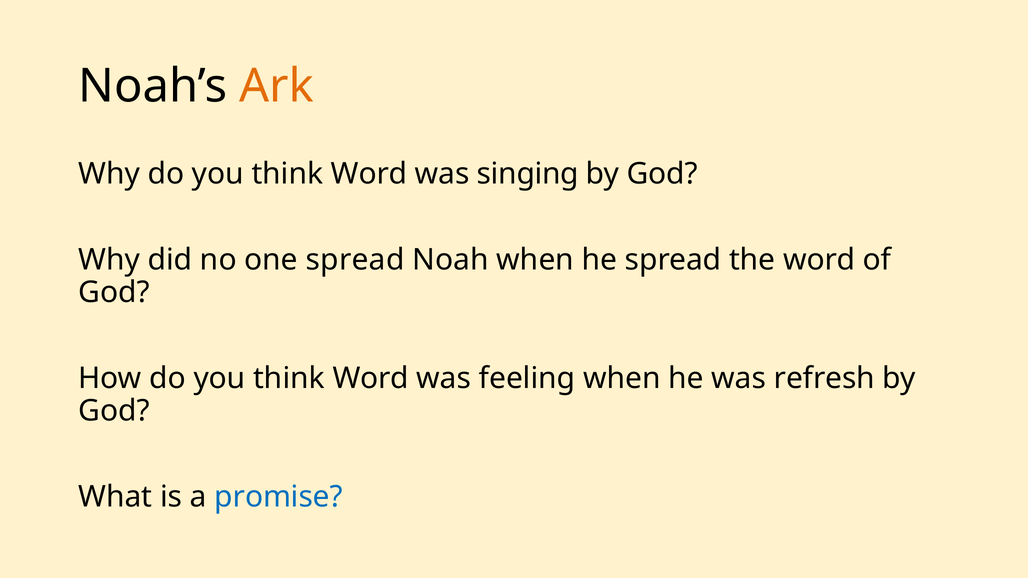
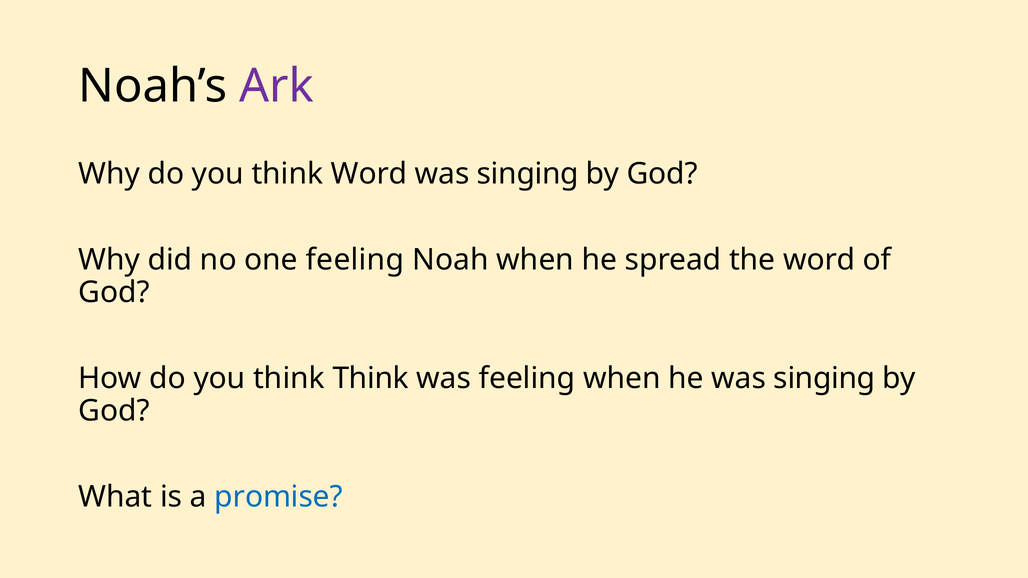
Ark colour: orange -> purple (277, 86)
one spread: spread -> feeling (355, 260)
Word: Word -> Think (371, 379)
he was refresh: refresh -> singing (824, 379)
